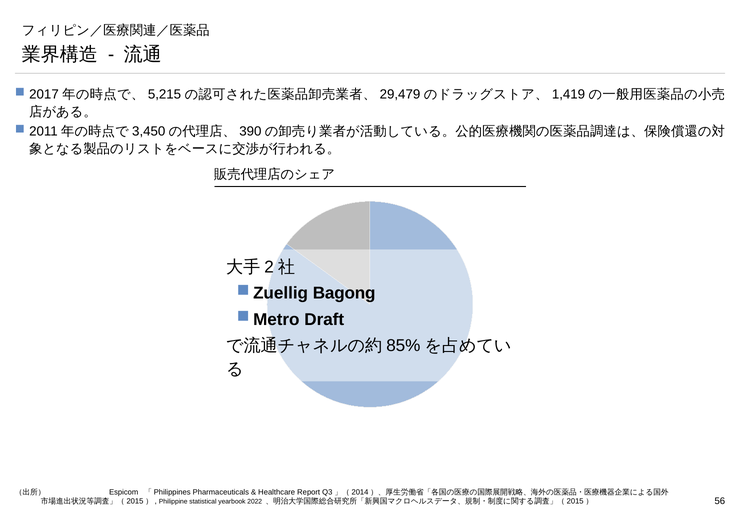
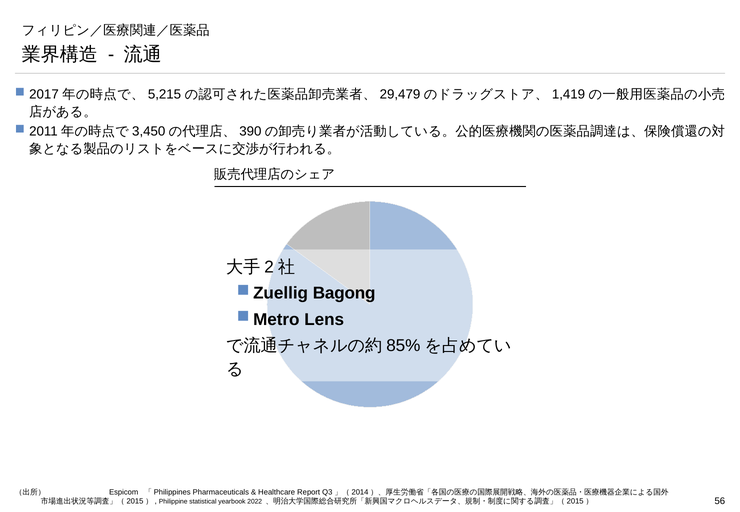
Draft: Draft -> Lens (324, 320)
